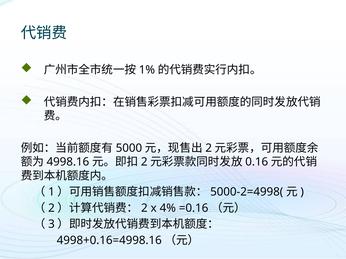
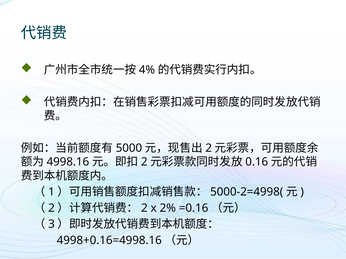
1%: 1% -> 4% (147, 70)
4%: 4% -> 2% (168, 208)
